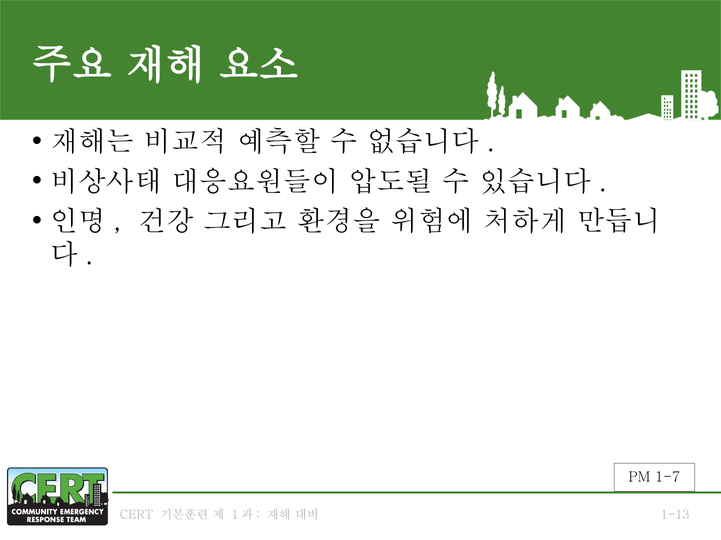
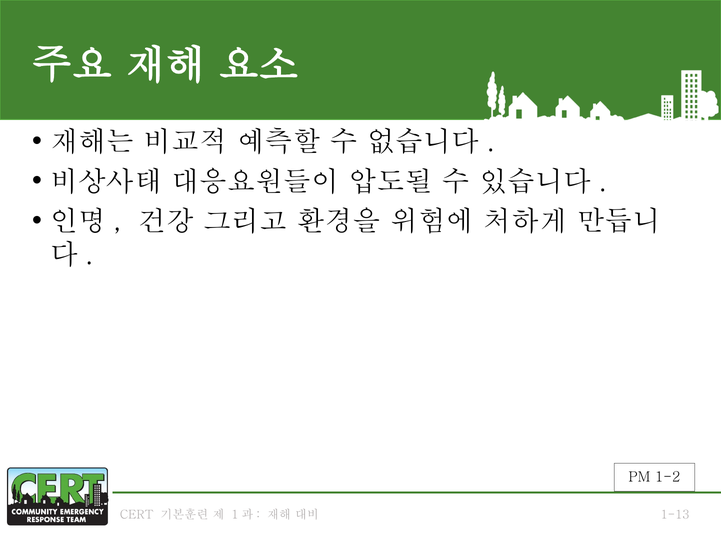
1-7: 1-7 -> 1-2 (668, 478)
